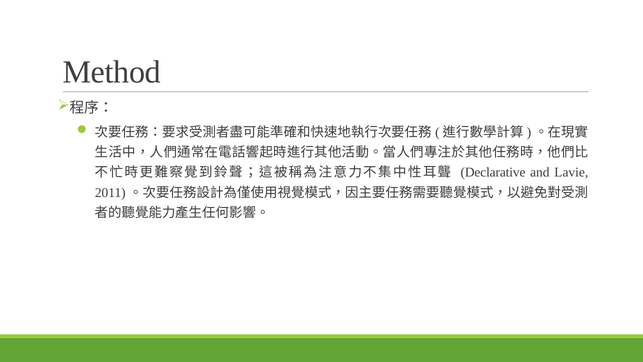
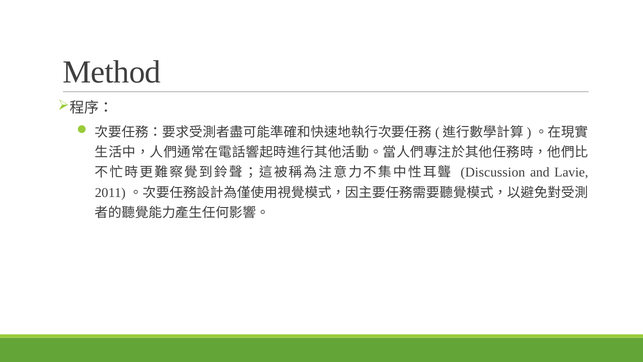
Declarative: Declarative -> Discussion (493, 172)
